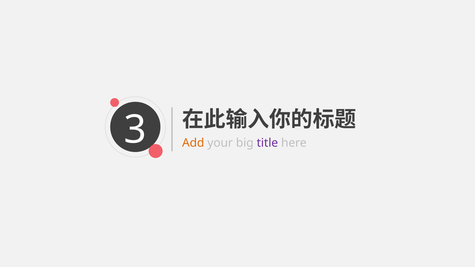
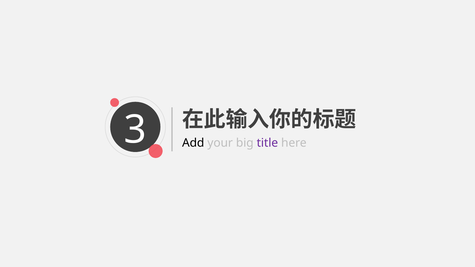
Add colour: orange -> black (193, 143)
